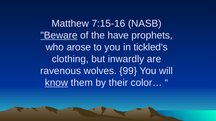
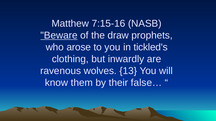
have: have -> draw (118, 36)
99: 99 -> 13 (128, 71)
know underline: present -> none (57, 83)
color…: color… -> false… (146, 83)
